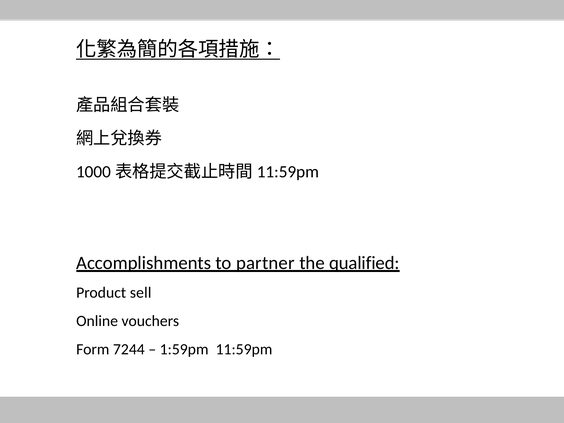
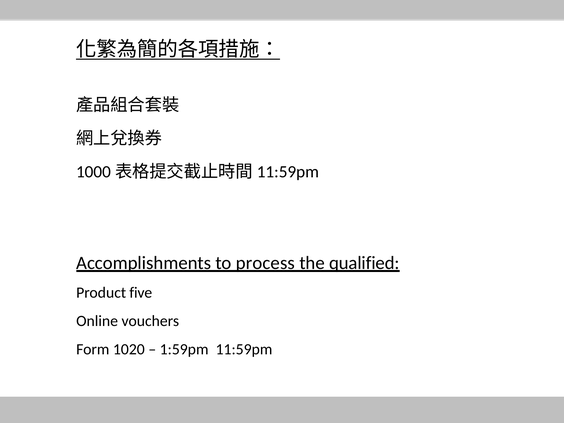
partner: partner -> process (265, 263)
sell: sell -> five (141, 293)
7244: 7244 -> 1020 (129, 349)
